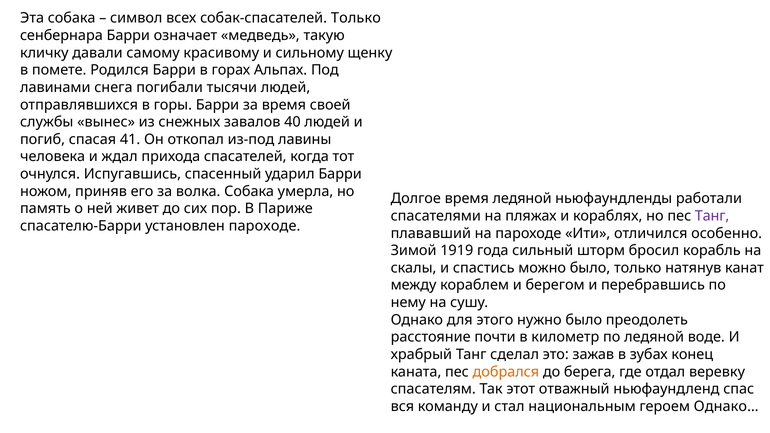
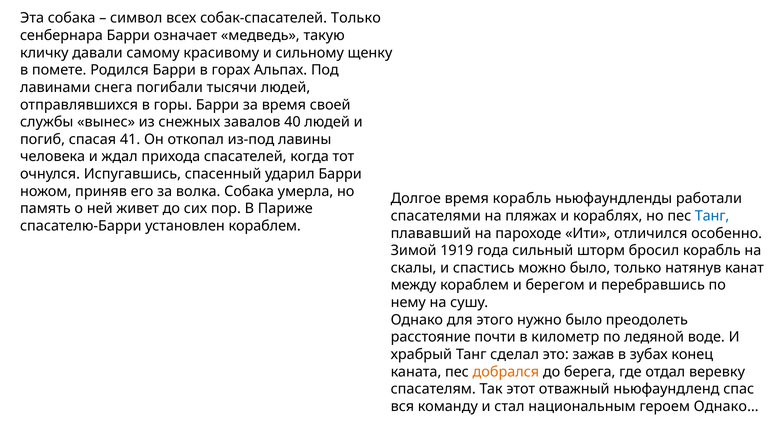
время ледяной: ледяной -> корабль (522, 199)
Танг colour: purple -> blue (712, 216)
установлен пароходе: пароходе -> кораблем (265, 226)
